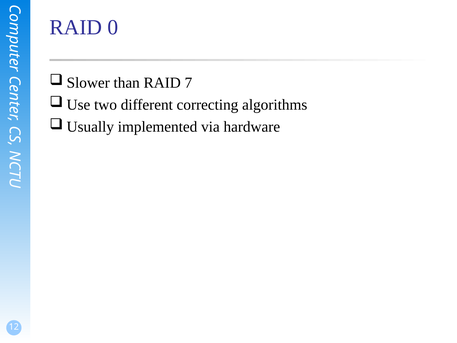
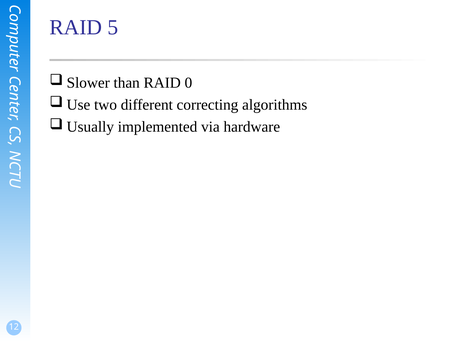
0: 0 -> 5 (113, 27)
7: 7 -> 0 (188, 83)
